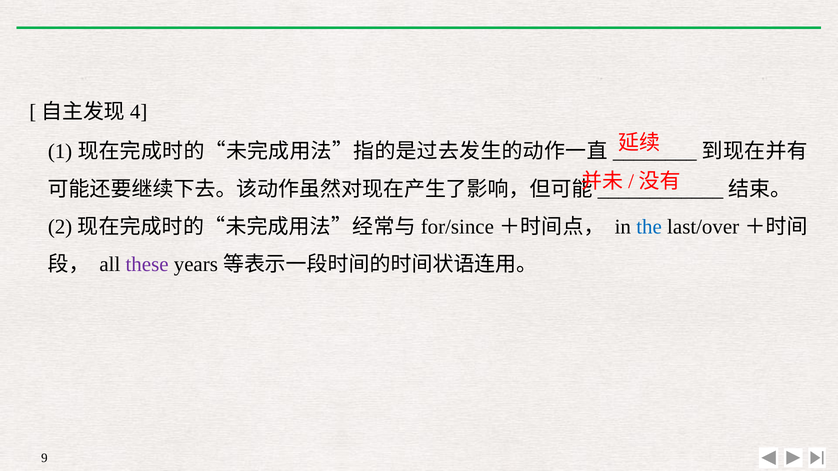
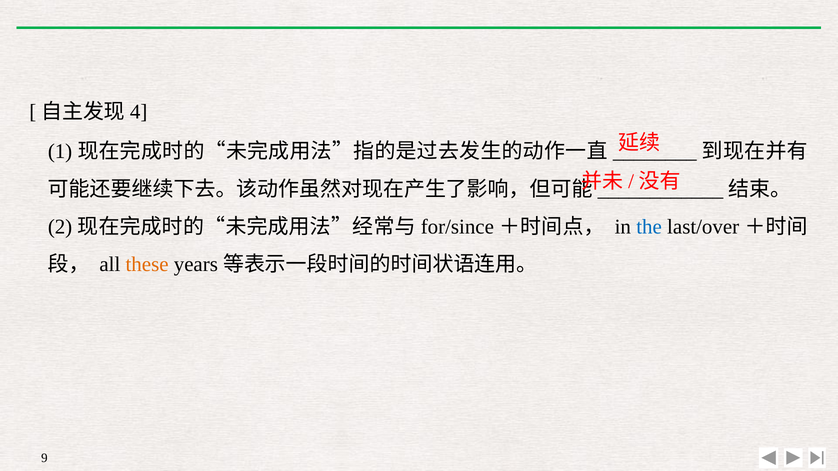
these colour: purple -> orange (147, 265)
